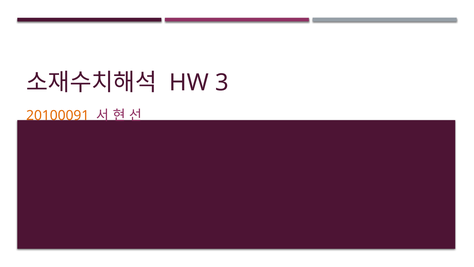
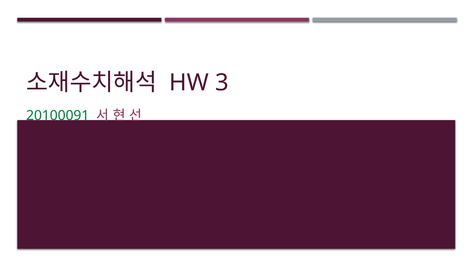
20100091 colour: orange -> green (58, 115)
